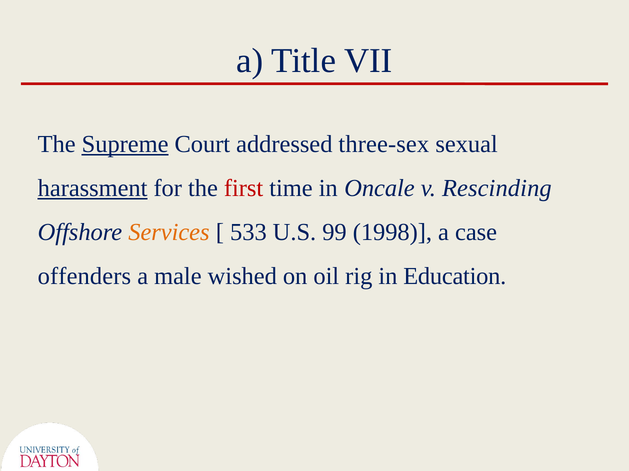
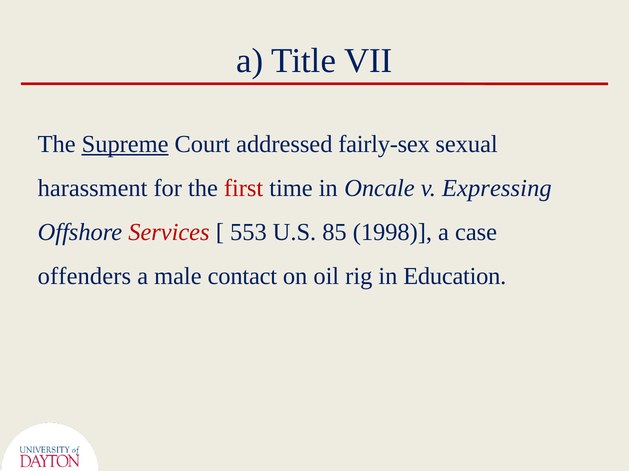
three-sex: three-sex -> fairly-sex (384, 144)
harassment underline: present -> none (93, 188)
Rescinding: Rescinding -> Expressing (497, 188)
Services colour: orange -> red (169, 232)
533: 533 -> 553 (248, 232)
99: 99 -> 85 (335, 232)
wished: wished -> contact (242, 276)
